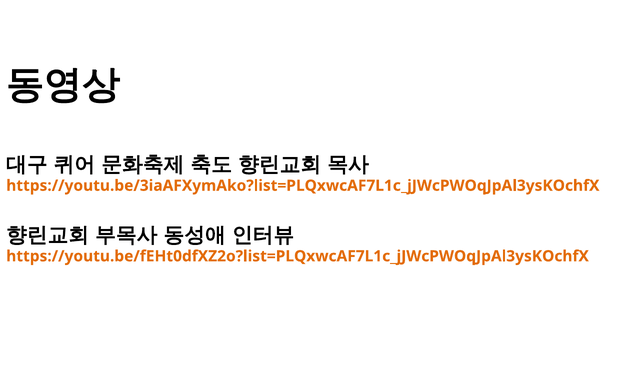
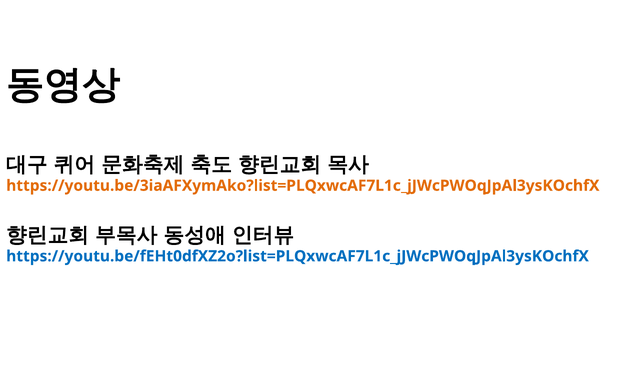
https://youtu.be/fEHt0dfXZ2o?list=PLQxwcAF7L1c_jJWcPWOqJpAl3ysKOchfX colour: orange -> blue (298, 256)
